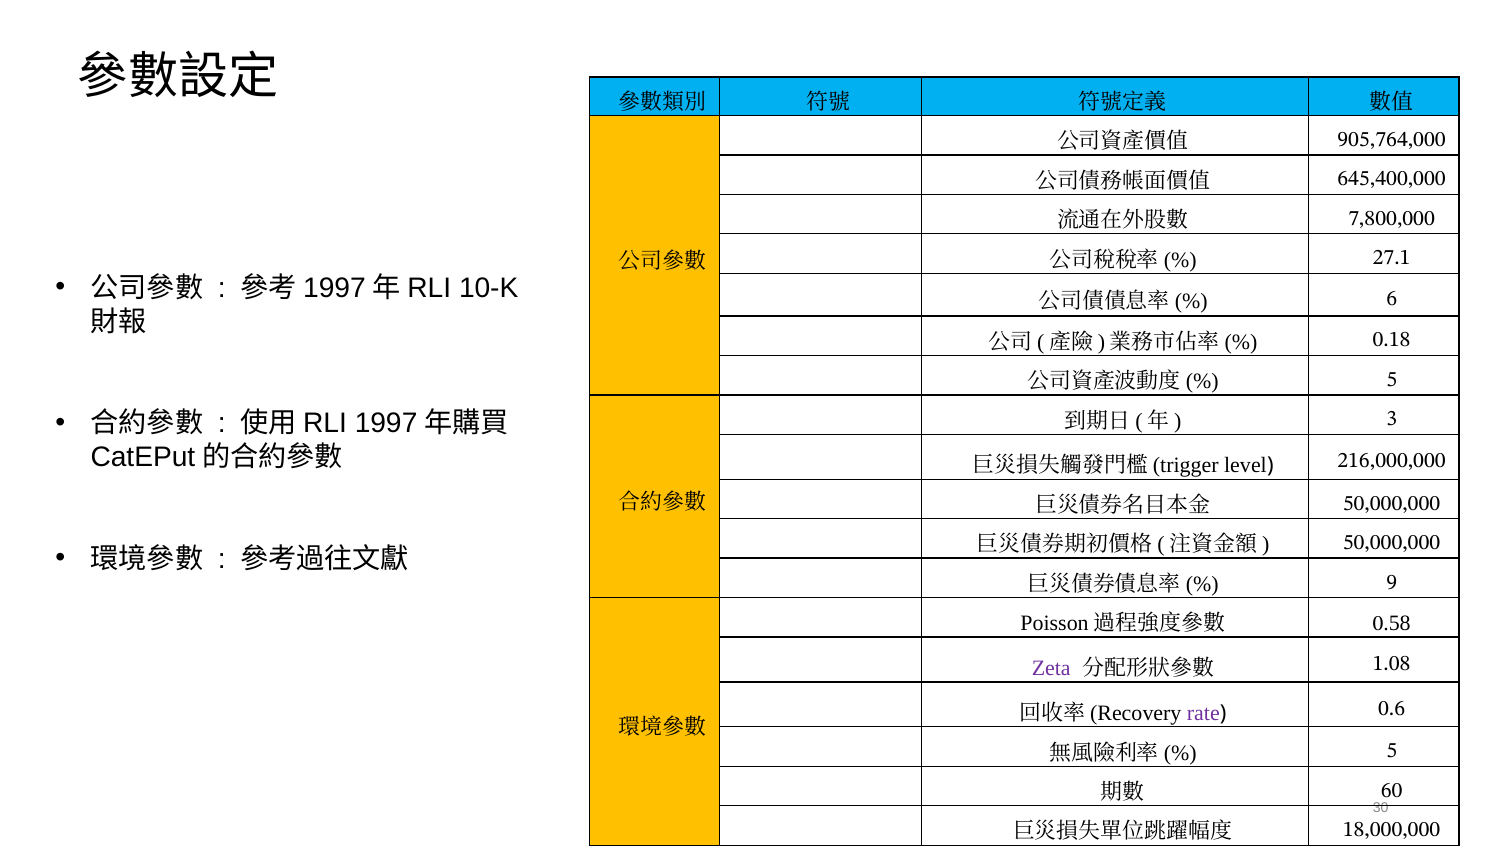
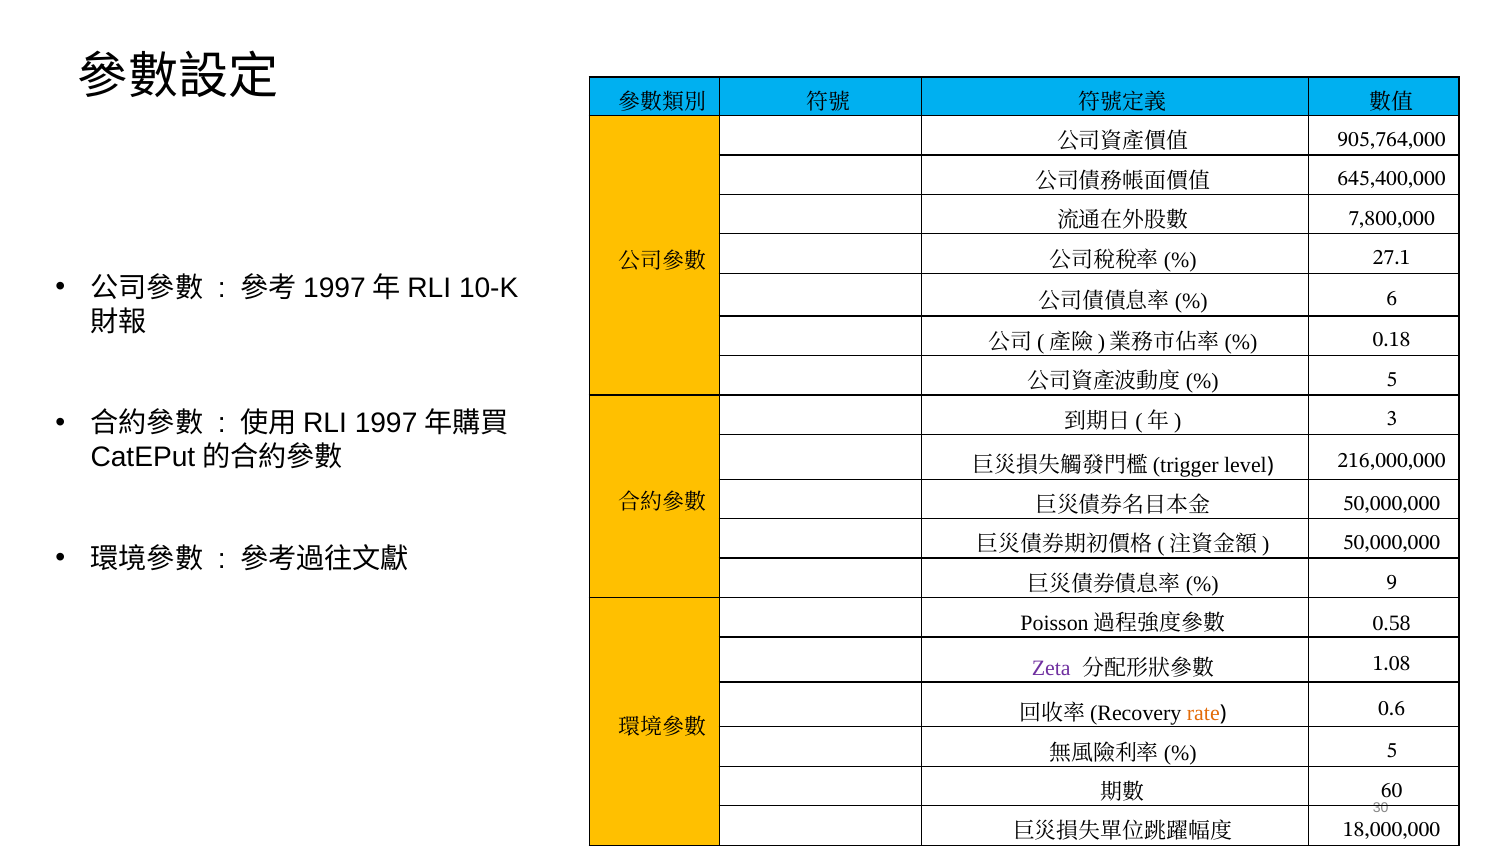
rate colour: purple -> orange (1203, 713)
